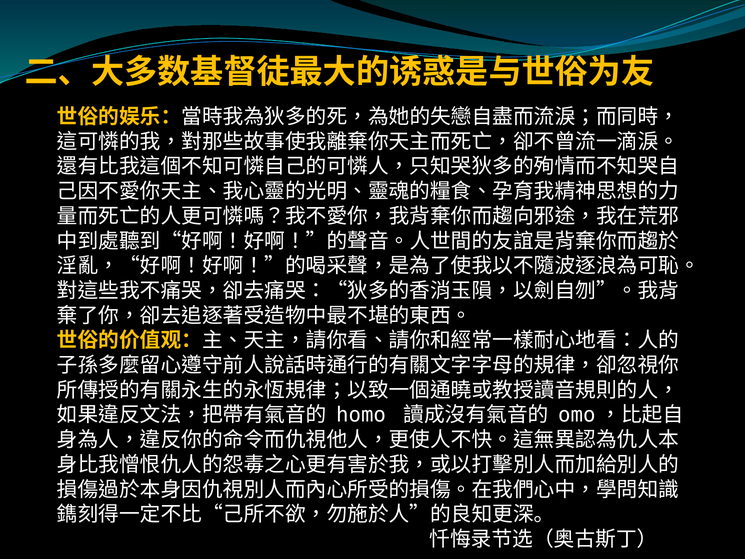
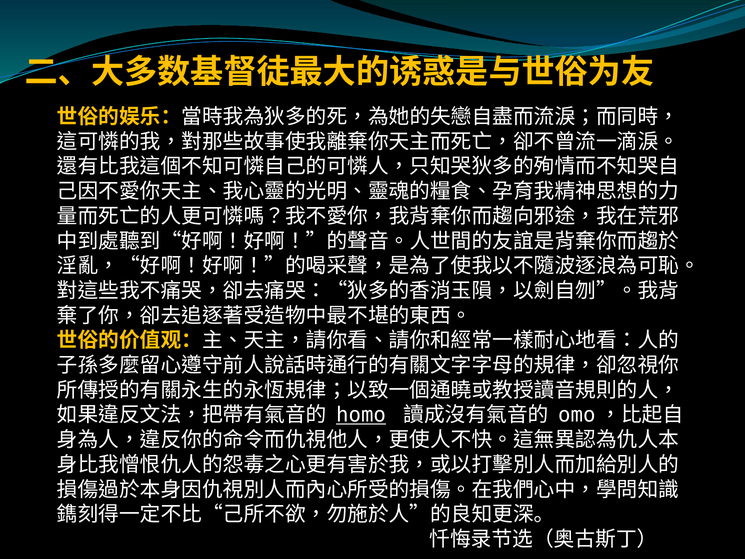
homo underline: none -> present (361, 415)
